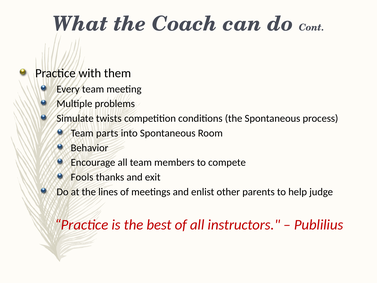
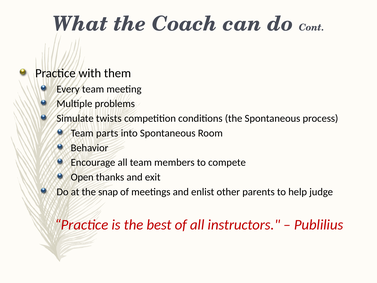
Fools: Fools -> Open (82, 177)
lines: lines -> snap (108, 192)
